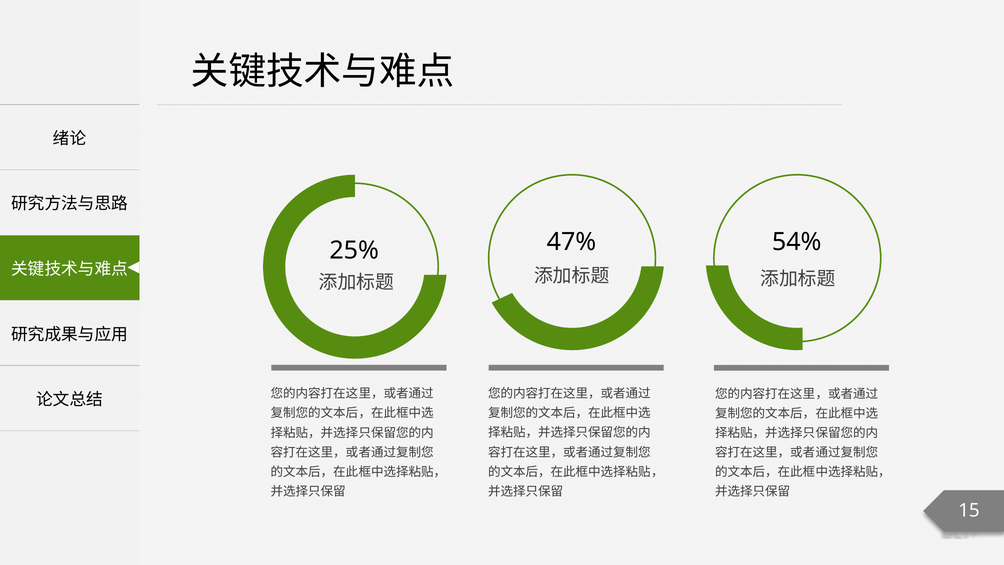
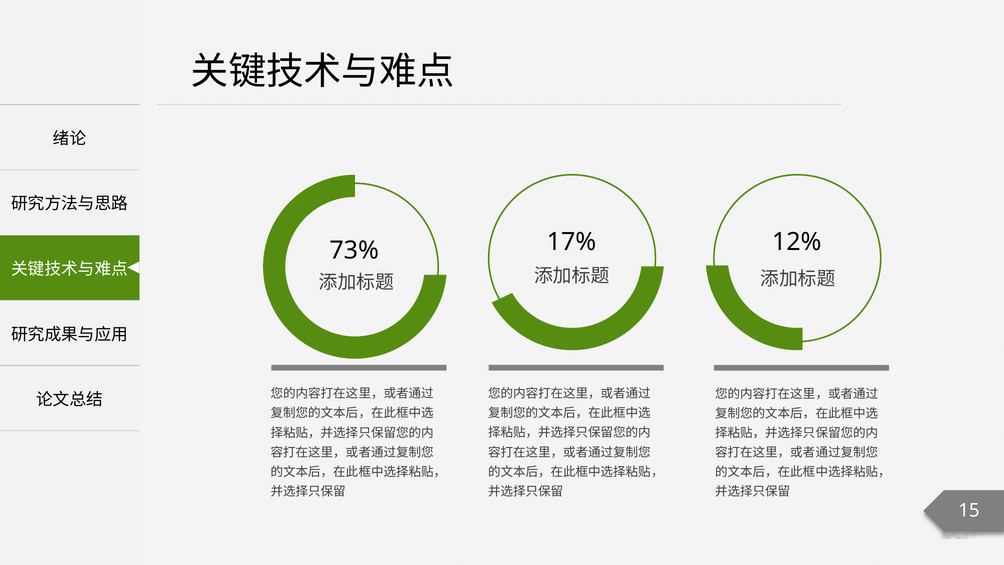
47%: 47% -> 17% (571, 242)
54%: 54% -> 12% (797, 242)
25%: 25% -> 73% (354, 250)
